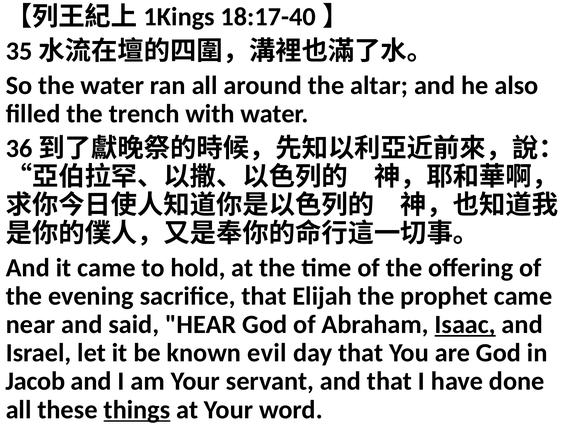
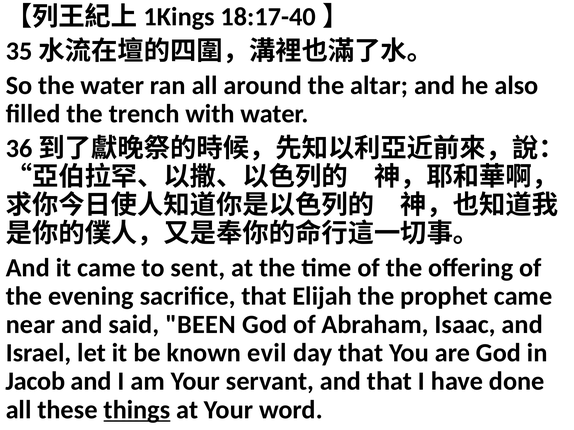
hold: hold -> sent (198, 268)
HEAR: HEAR -> BEEN (201, 325)
Isaac underline: present -> none (465, 325)
